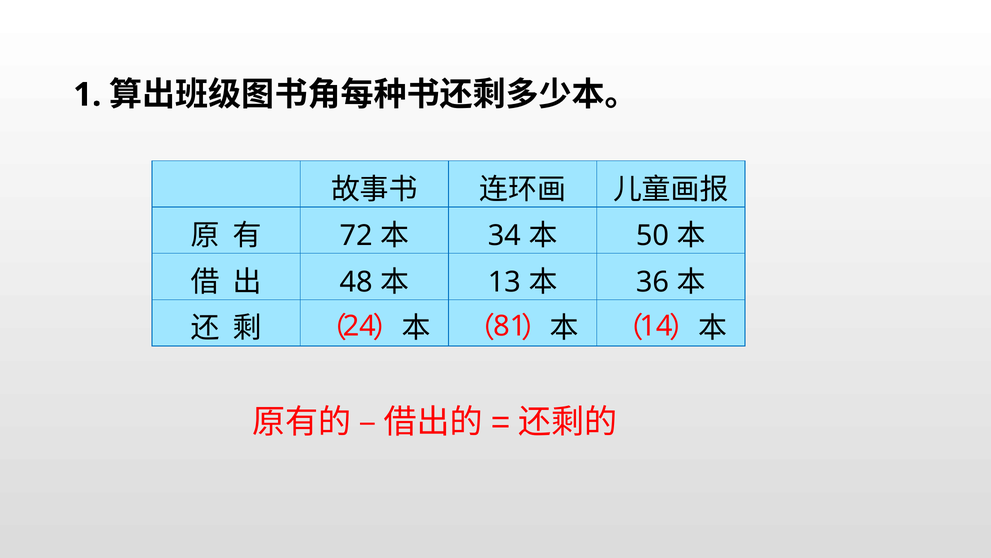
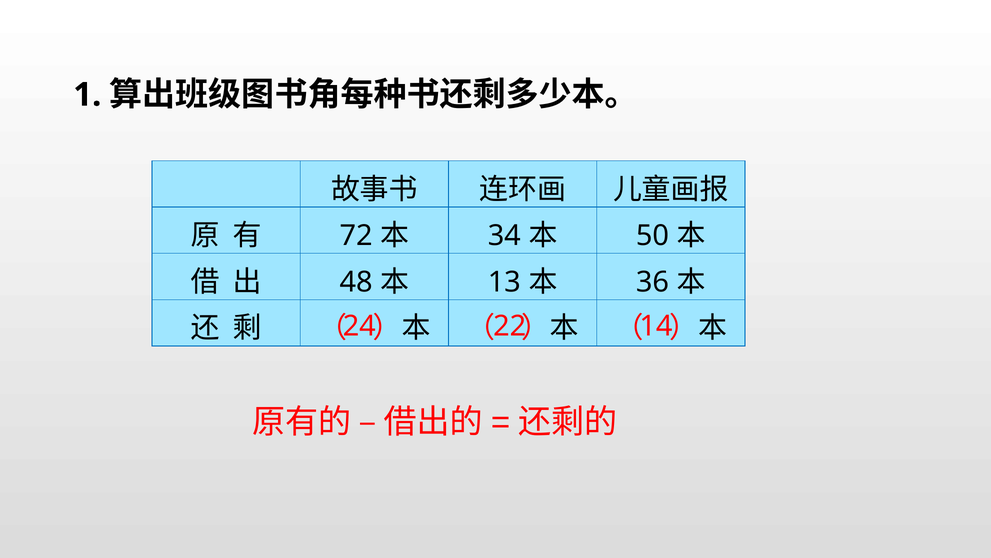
81: 81 -> 22 (510, 326)
